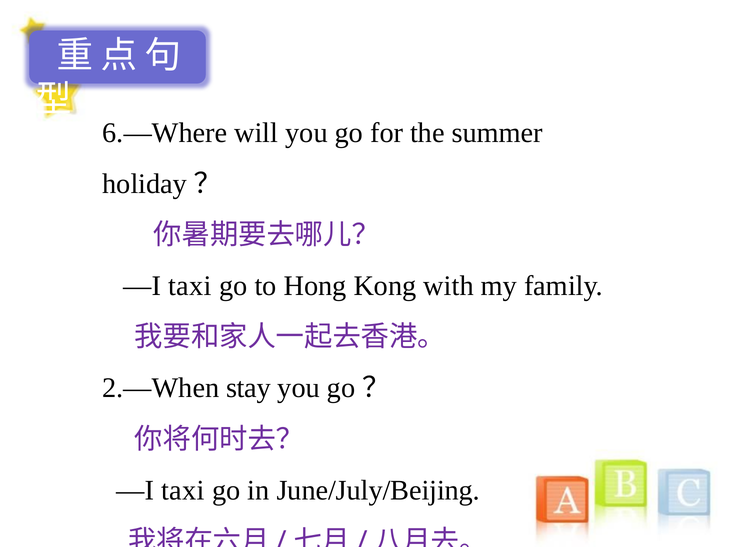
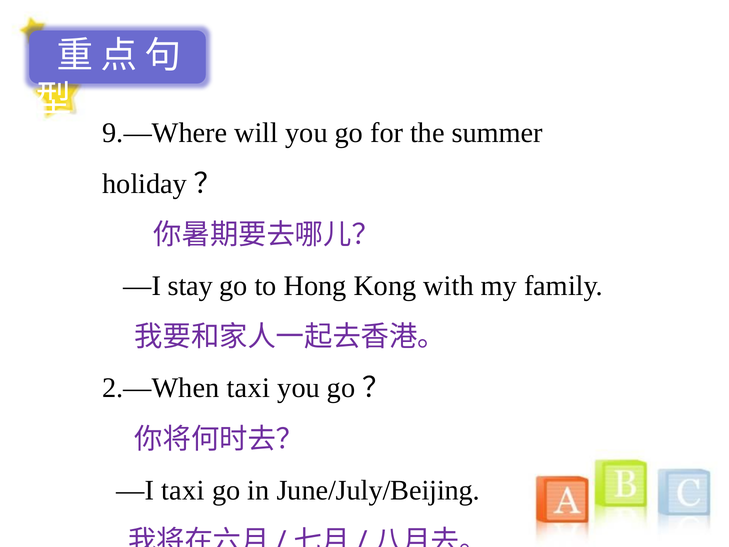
6.—Where: 6.—Where -> 9.—Where (165, 133)
taxi: taxi -> stay (190, 286)
2.—When stay: stay -> taxi (248, 388)
